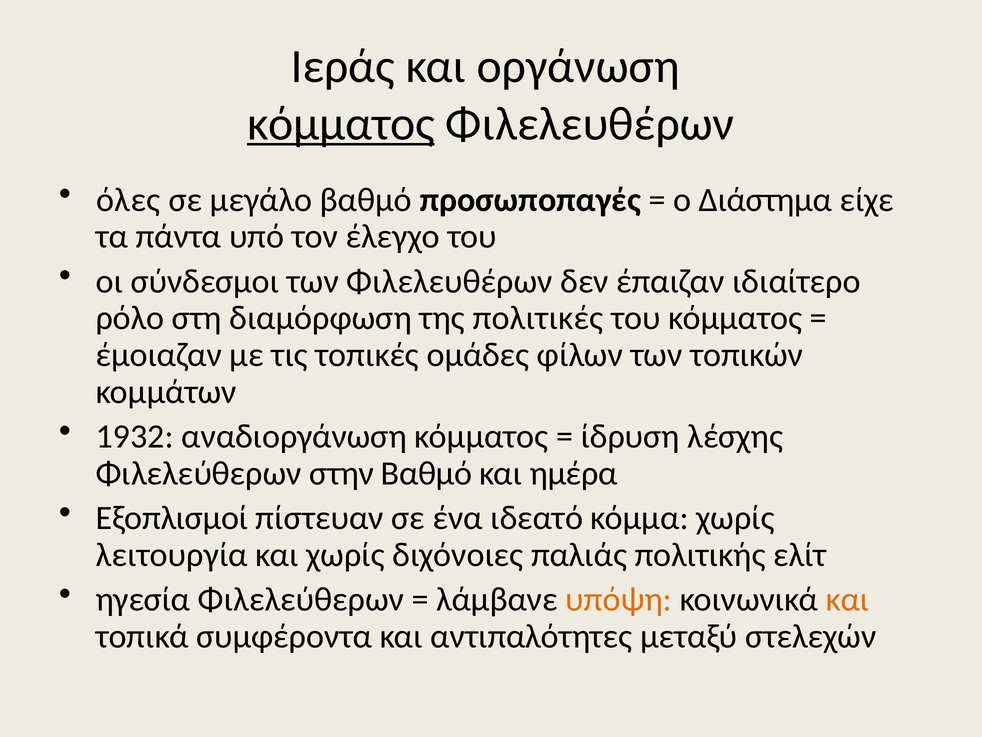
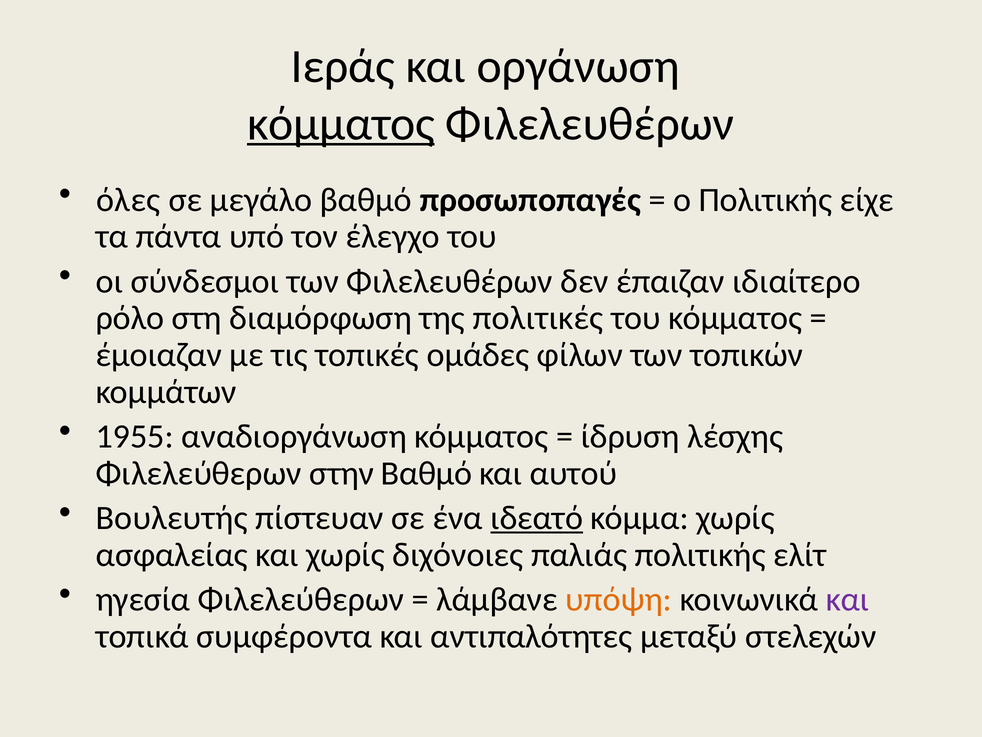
ο Διάστημα: Διάστημα -> Πολιτικής (765, 200)
1932: 1932 -> 1955 (135, 436)
ημέρα: ημέρα -> αυτού (573, 473)
Εξοπλισμοί: Εξοπλισμοί -> Βουλευτής (172, 518)
ιδεατό underline: none -> present (537, 518)
λειτουργία: λειτουργία -> ασφαλείας (172, 554)
και colour: orange -> purple (847, 599)
